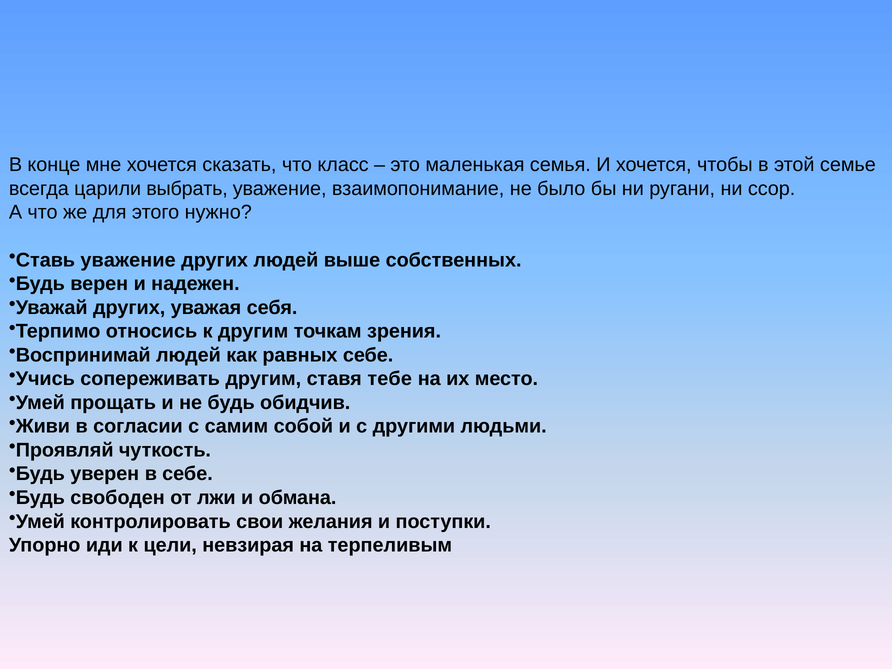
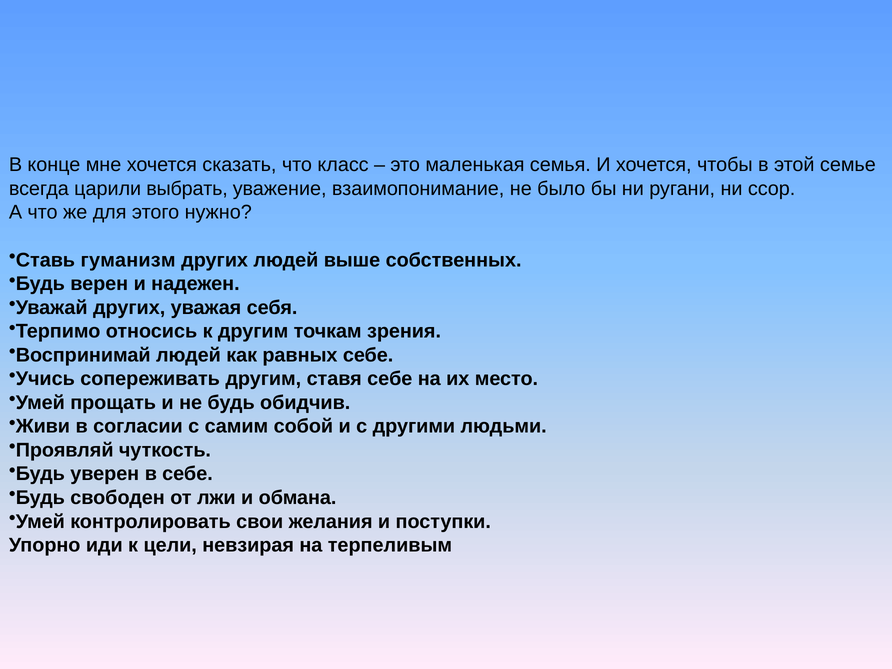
Ставь уважение: уважение -> гуманизм (128, 260)
ставя тебе: тебе -> себе (390, 379)
